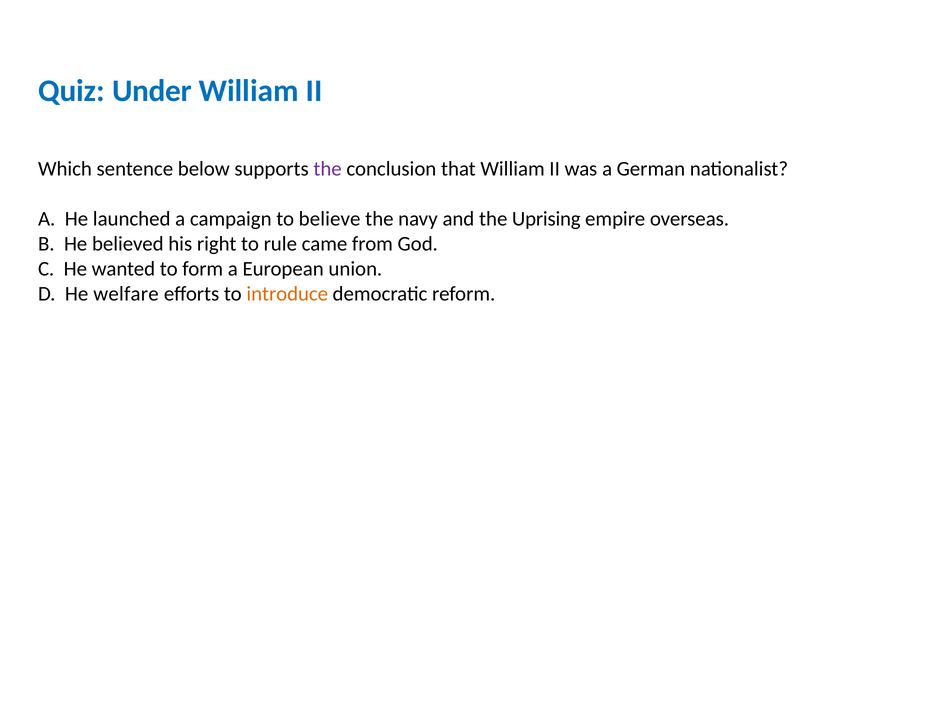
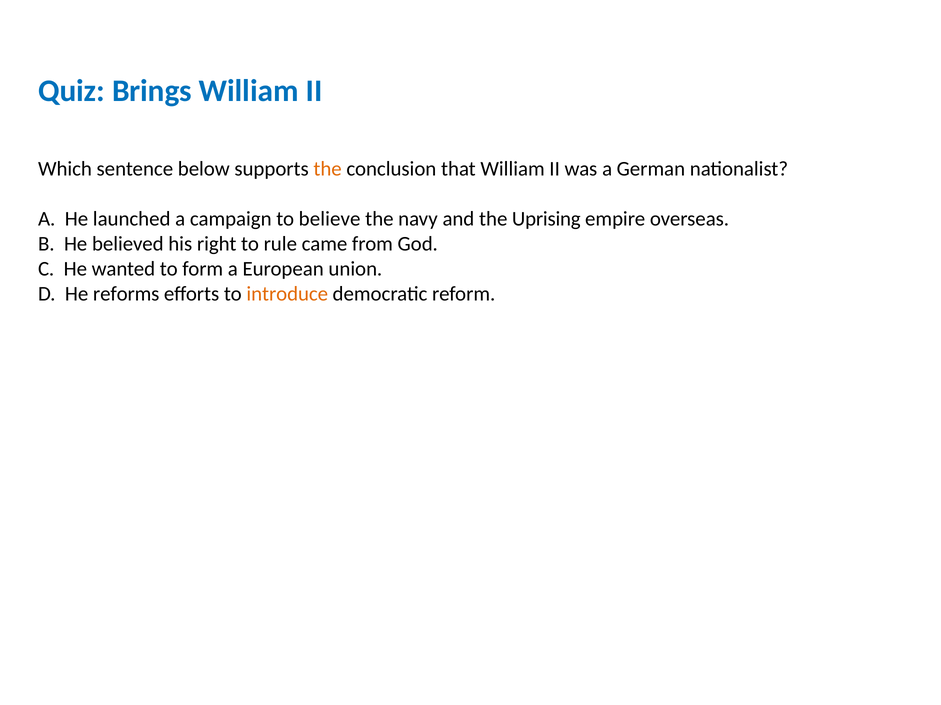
Under: Under -> Brings (152, 91)
the colour: purple -> orange (328, 169)
welfare: welfare -> reforms (126, 294)
